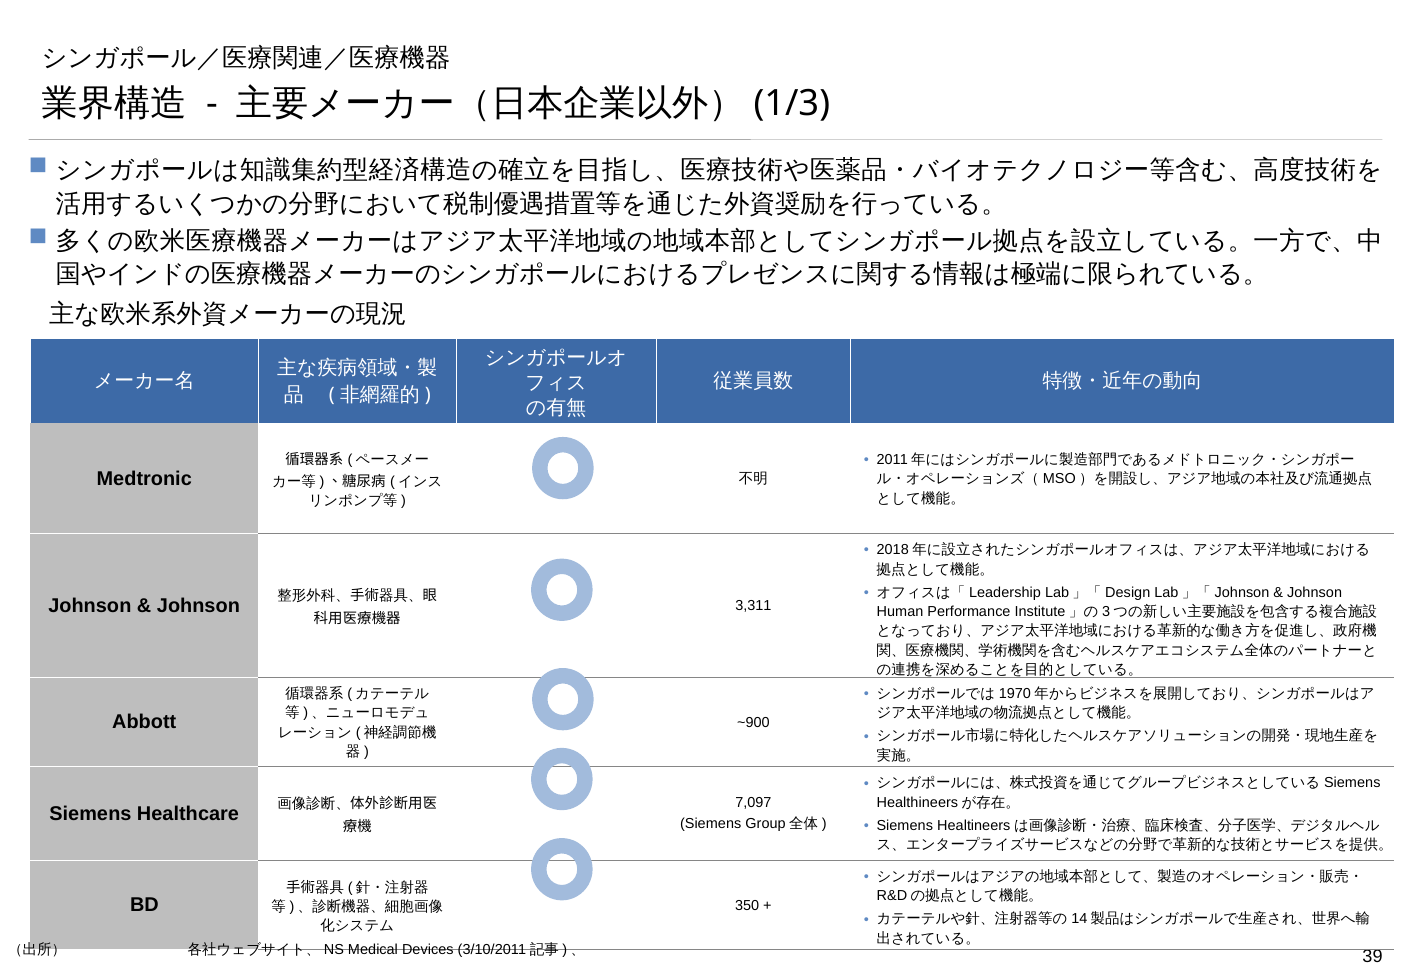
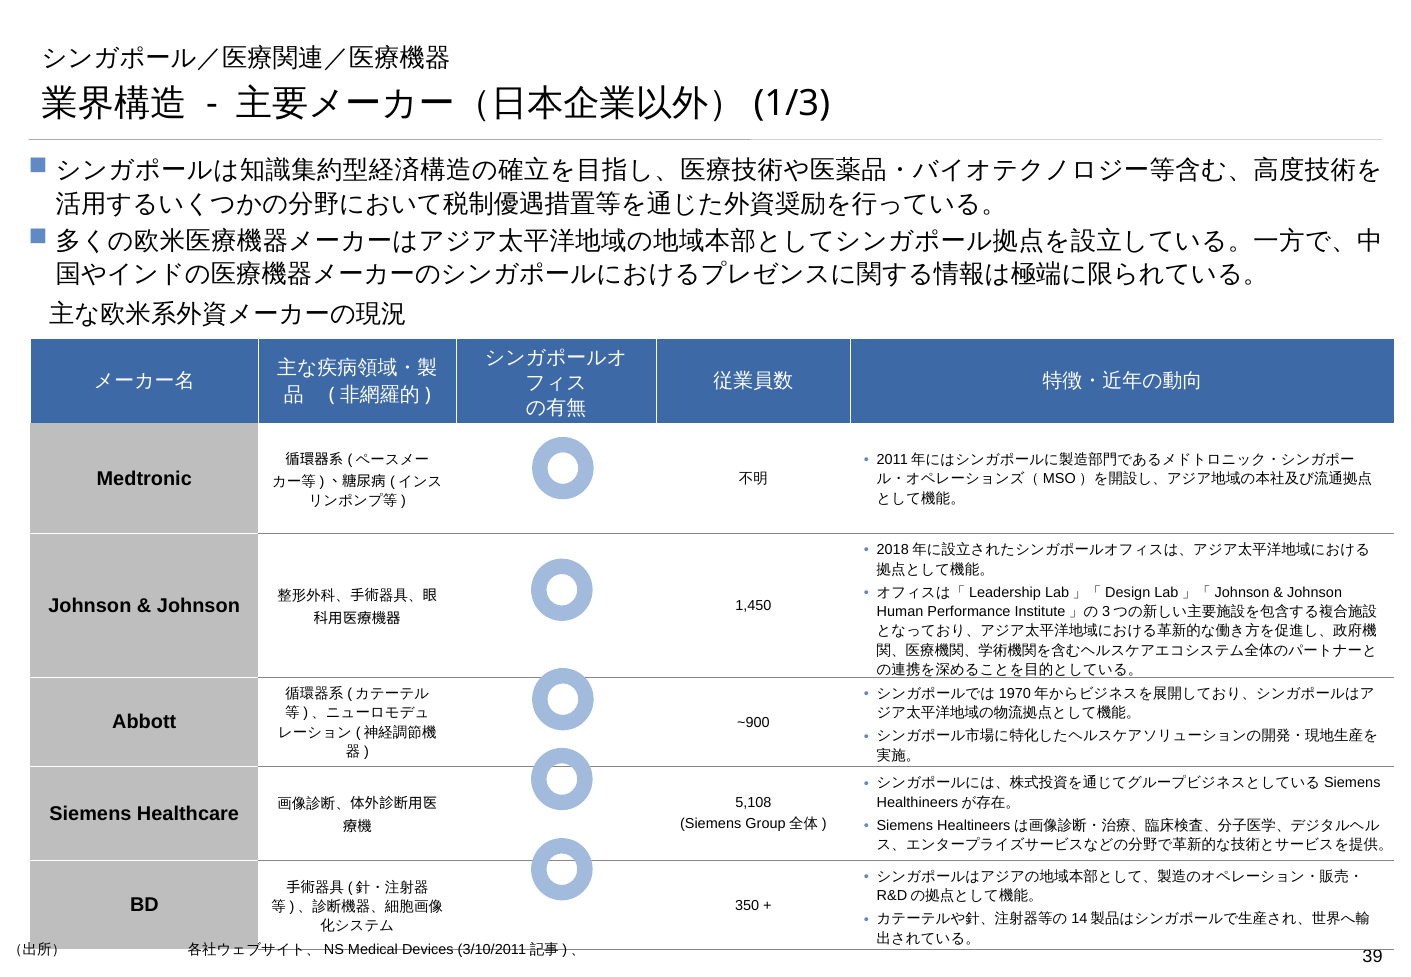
3,311: 3,311 -> 1,450 (753, 606)
7,097: 7,097 -> 5,108 (753, 802)
